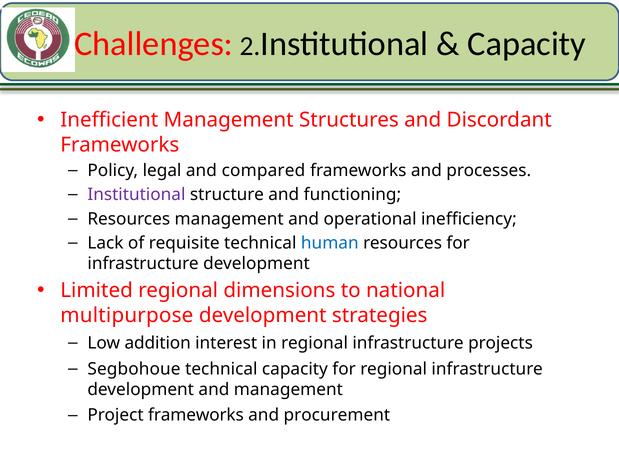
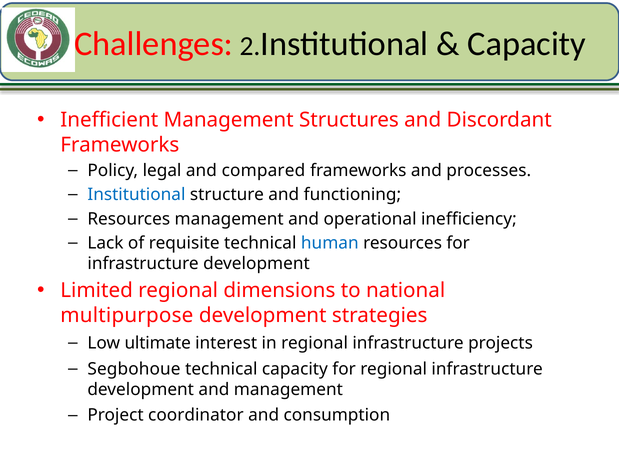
Institutional colour: purple -> blue (136, 195)
addition: addition -> ultimate (158, 343)
Project frameworks: frameworks -> coordinator (196, 416)
procurement: procurement -> consumption (337, 416)
